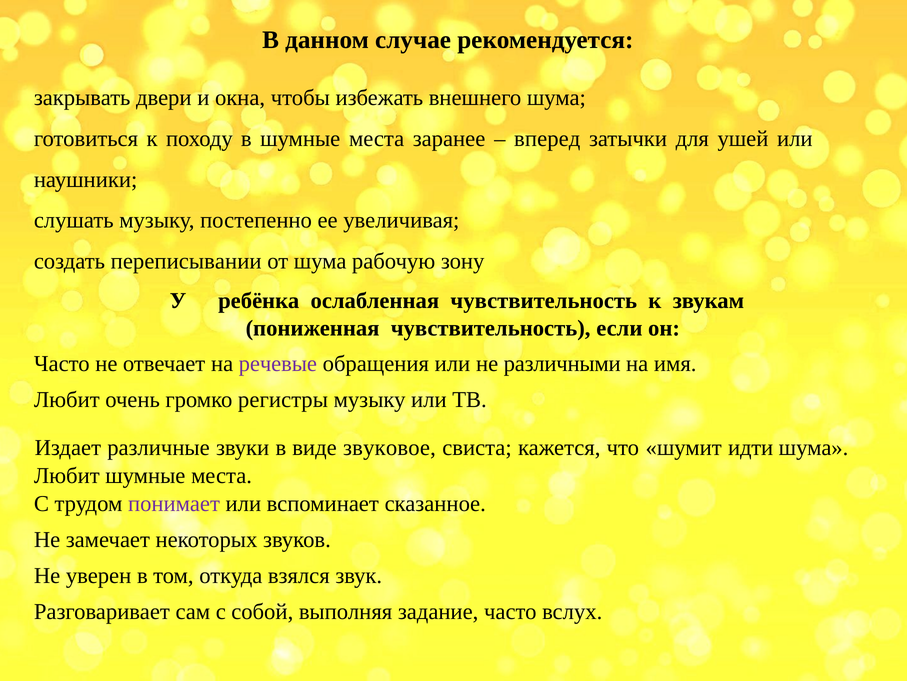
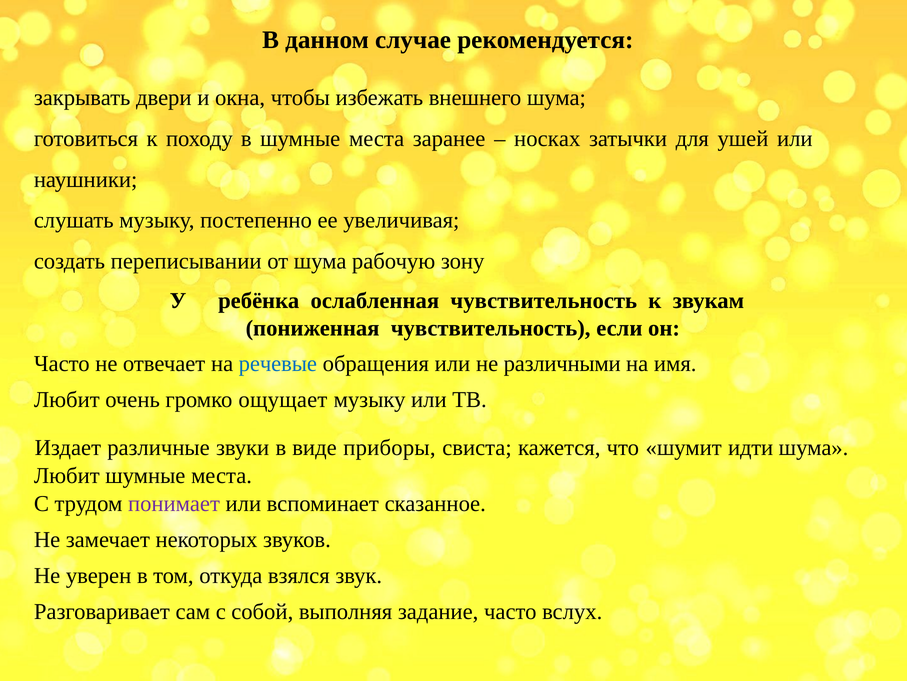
вперед: вперед -> носках (547, 139)
речевые colour: purple -> blue (278, 363)
регистры: регистры -> ощущает (283, 399)
звуковое: звуковое -> приборы (389, 447)
